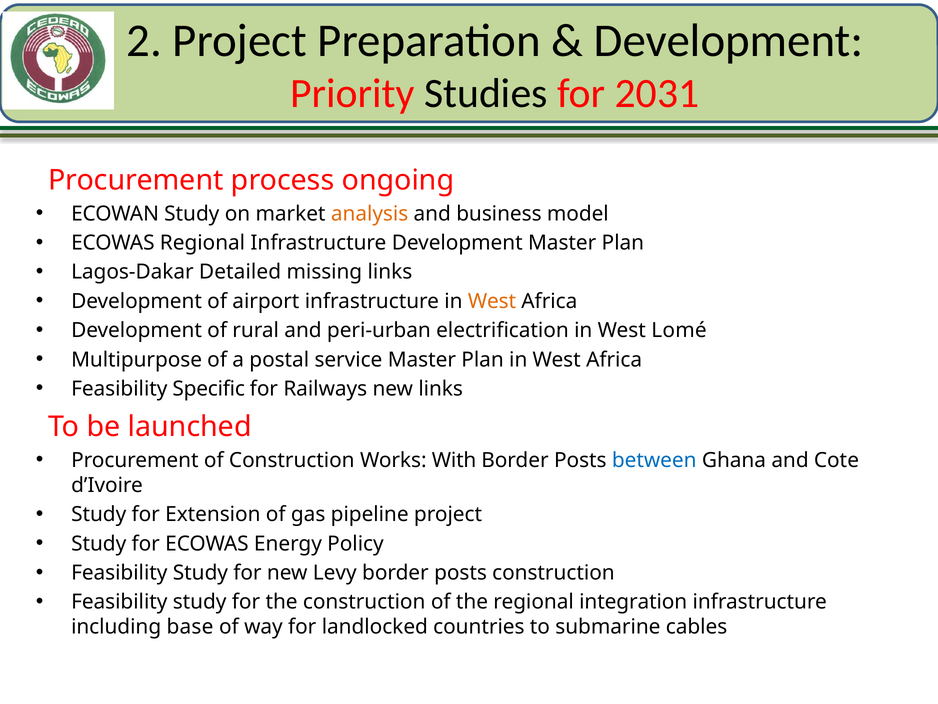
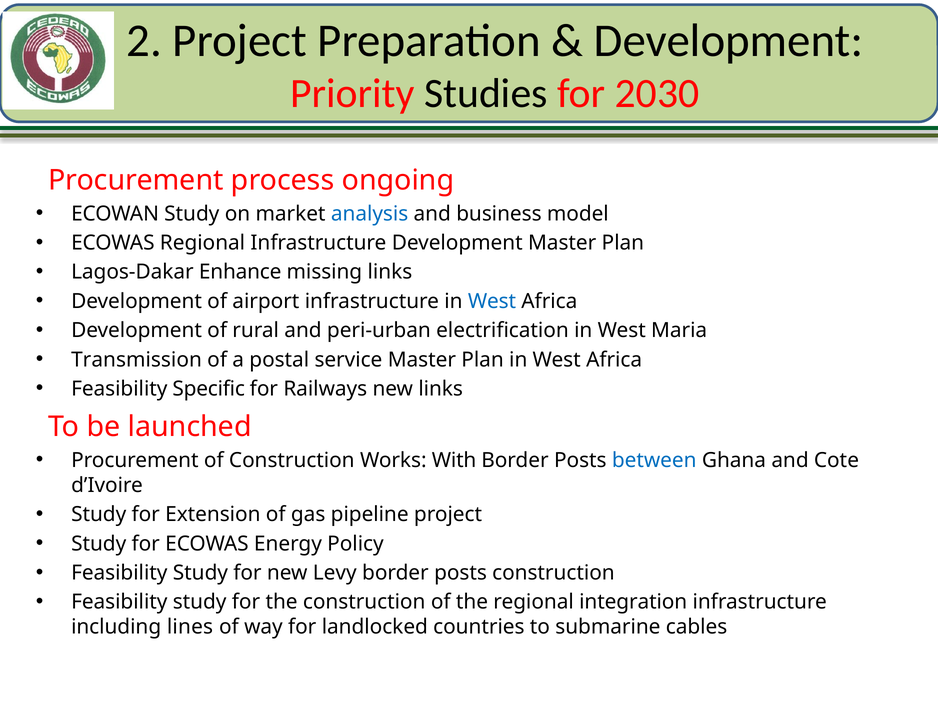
2031: 2031 -> 2030 (657, 94)
analysis colour: orange -> blue (370, 214)
Detailed: Detailed -> Enhance (240, 272)
West colour: orange -> blue (492, 301)
Lomé: Lomé -> Maria (679, 330)
Multipurpose: Multipurpose -> Transmission (137, 359)
base: base -> lines (190, 627)
